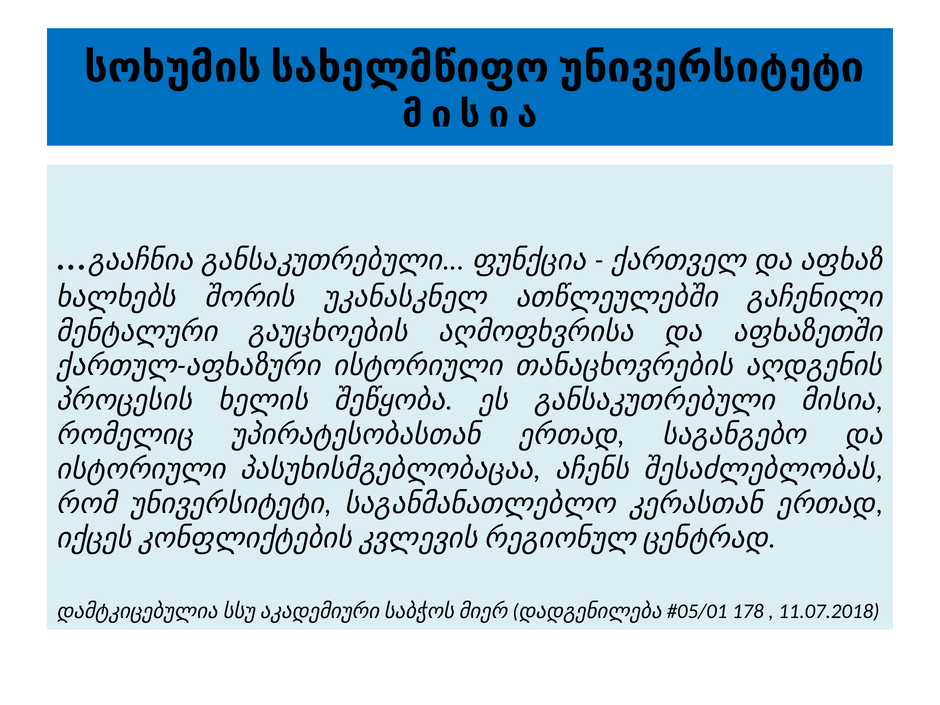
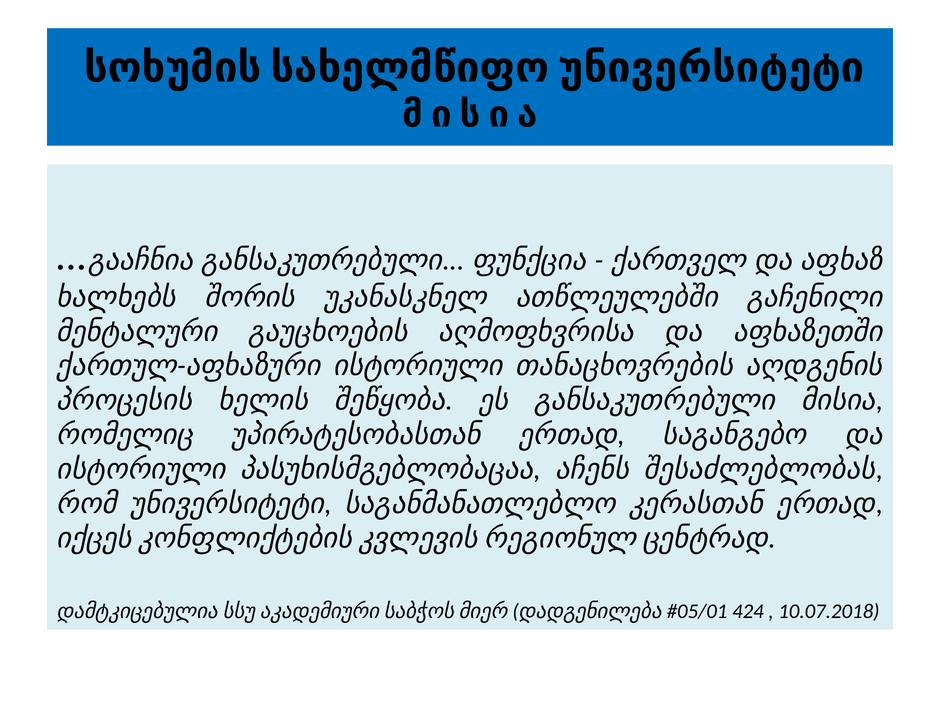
178: 178 -> 424 (748, 612)
11.07.2018: 11.07.2018 -> 10.07.2018 (829, 612)
